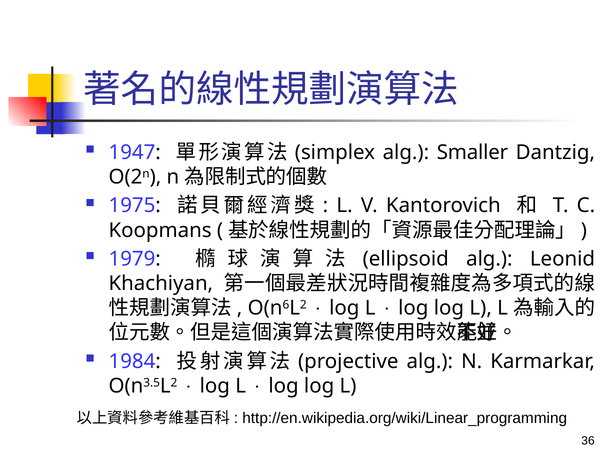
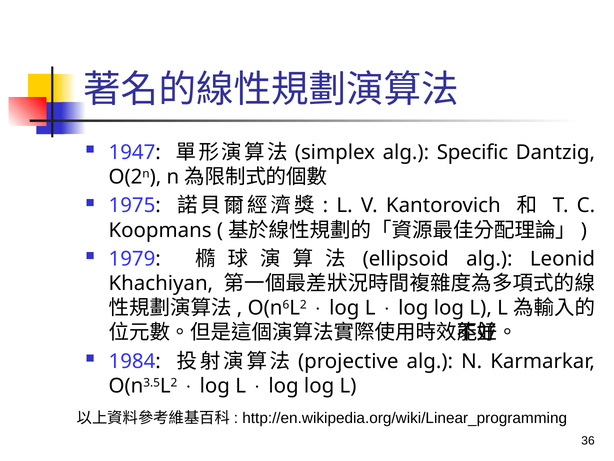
Smaller: Smaller -> Specific (472, 152)
